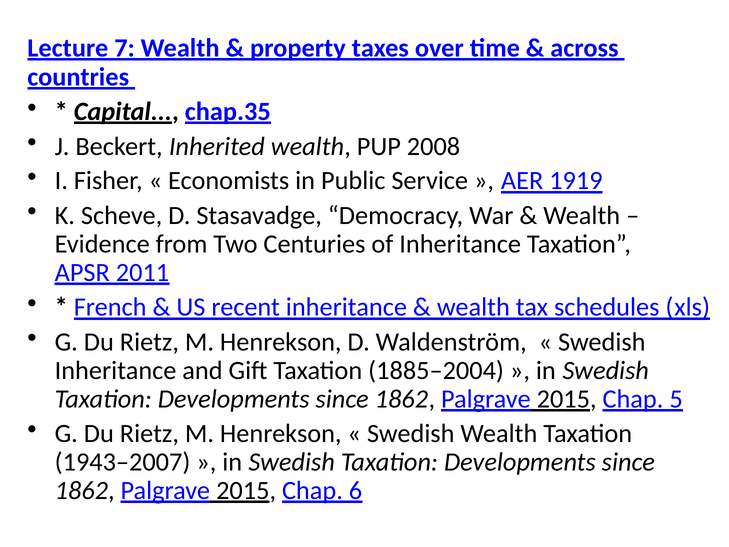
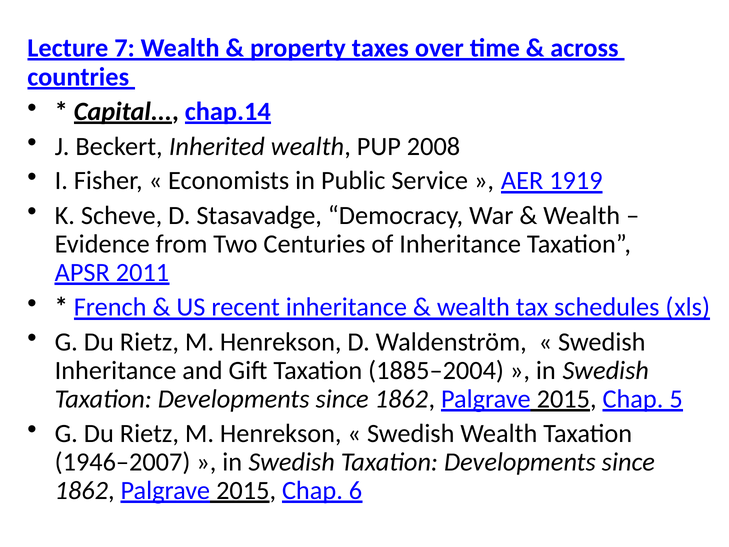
chap.35: chap.35 -> chap.14 (228, 112)
1943–2007: 1943–2007 -> 1946–2007 (123, 462)
